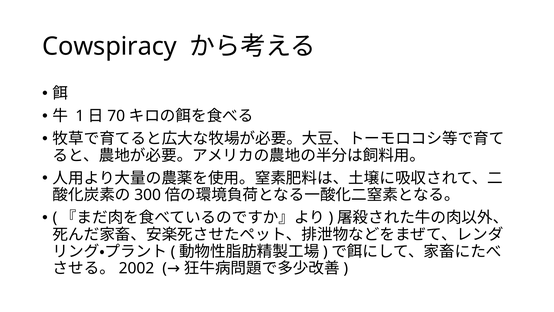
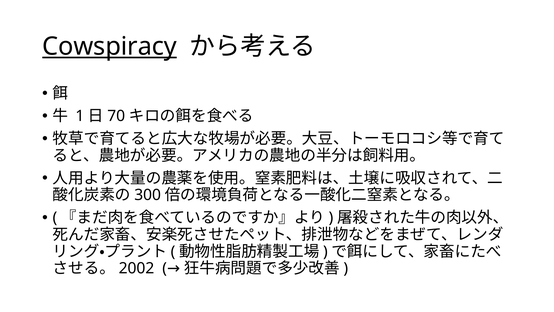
Cowspiracy underline: none -> present (110, 47)
